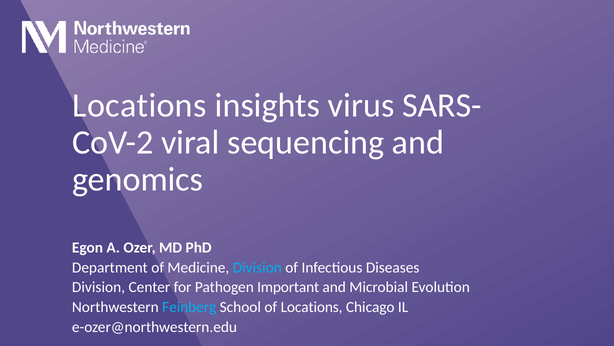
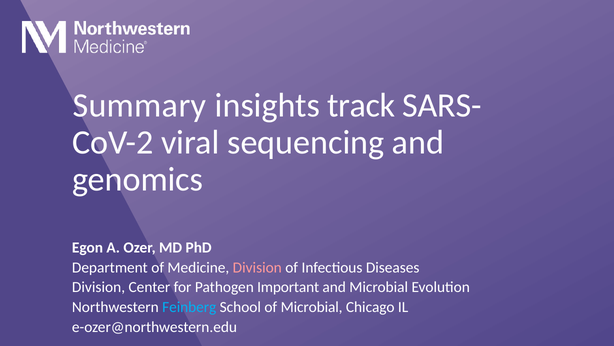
Locations: Locations -> Summary (139, 105)
virus: virus -> track (361, 105)
Division colour: light blue -> pink (257, 267)
of Locations: Locations -> Microbial (312, 307)
